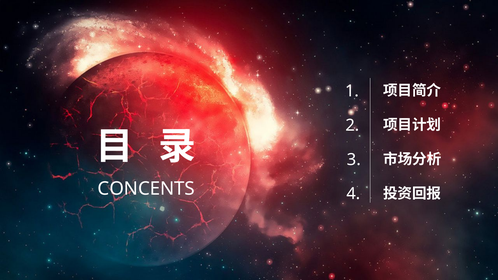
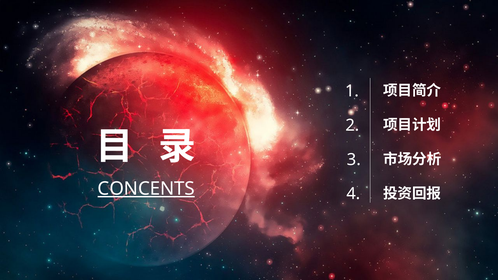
CONCENTS underline: none -> present (146, 189)
